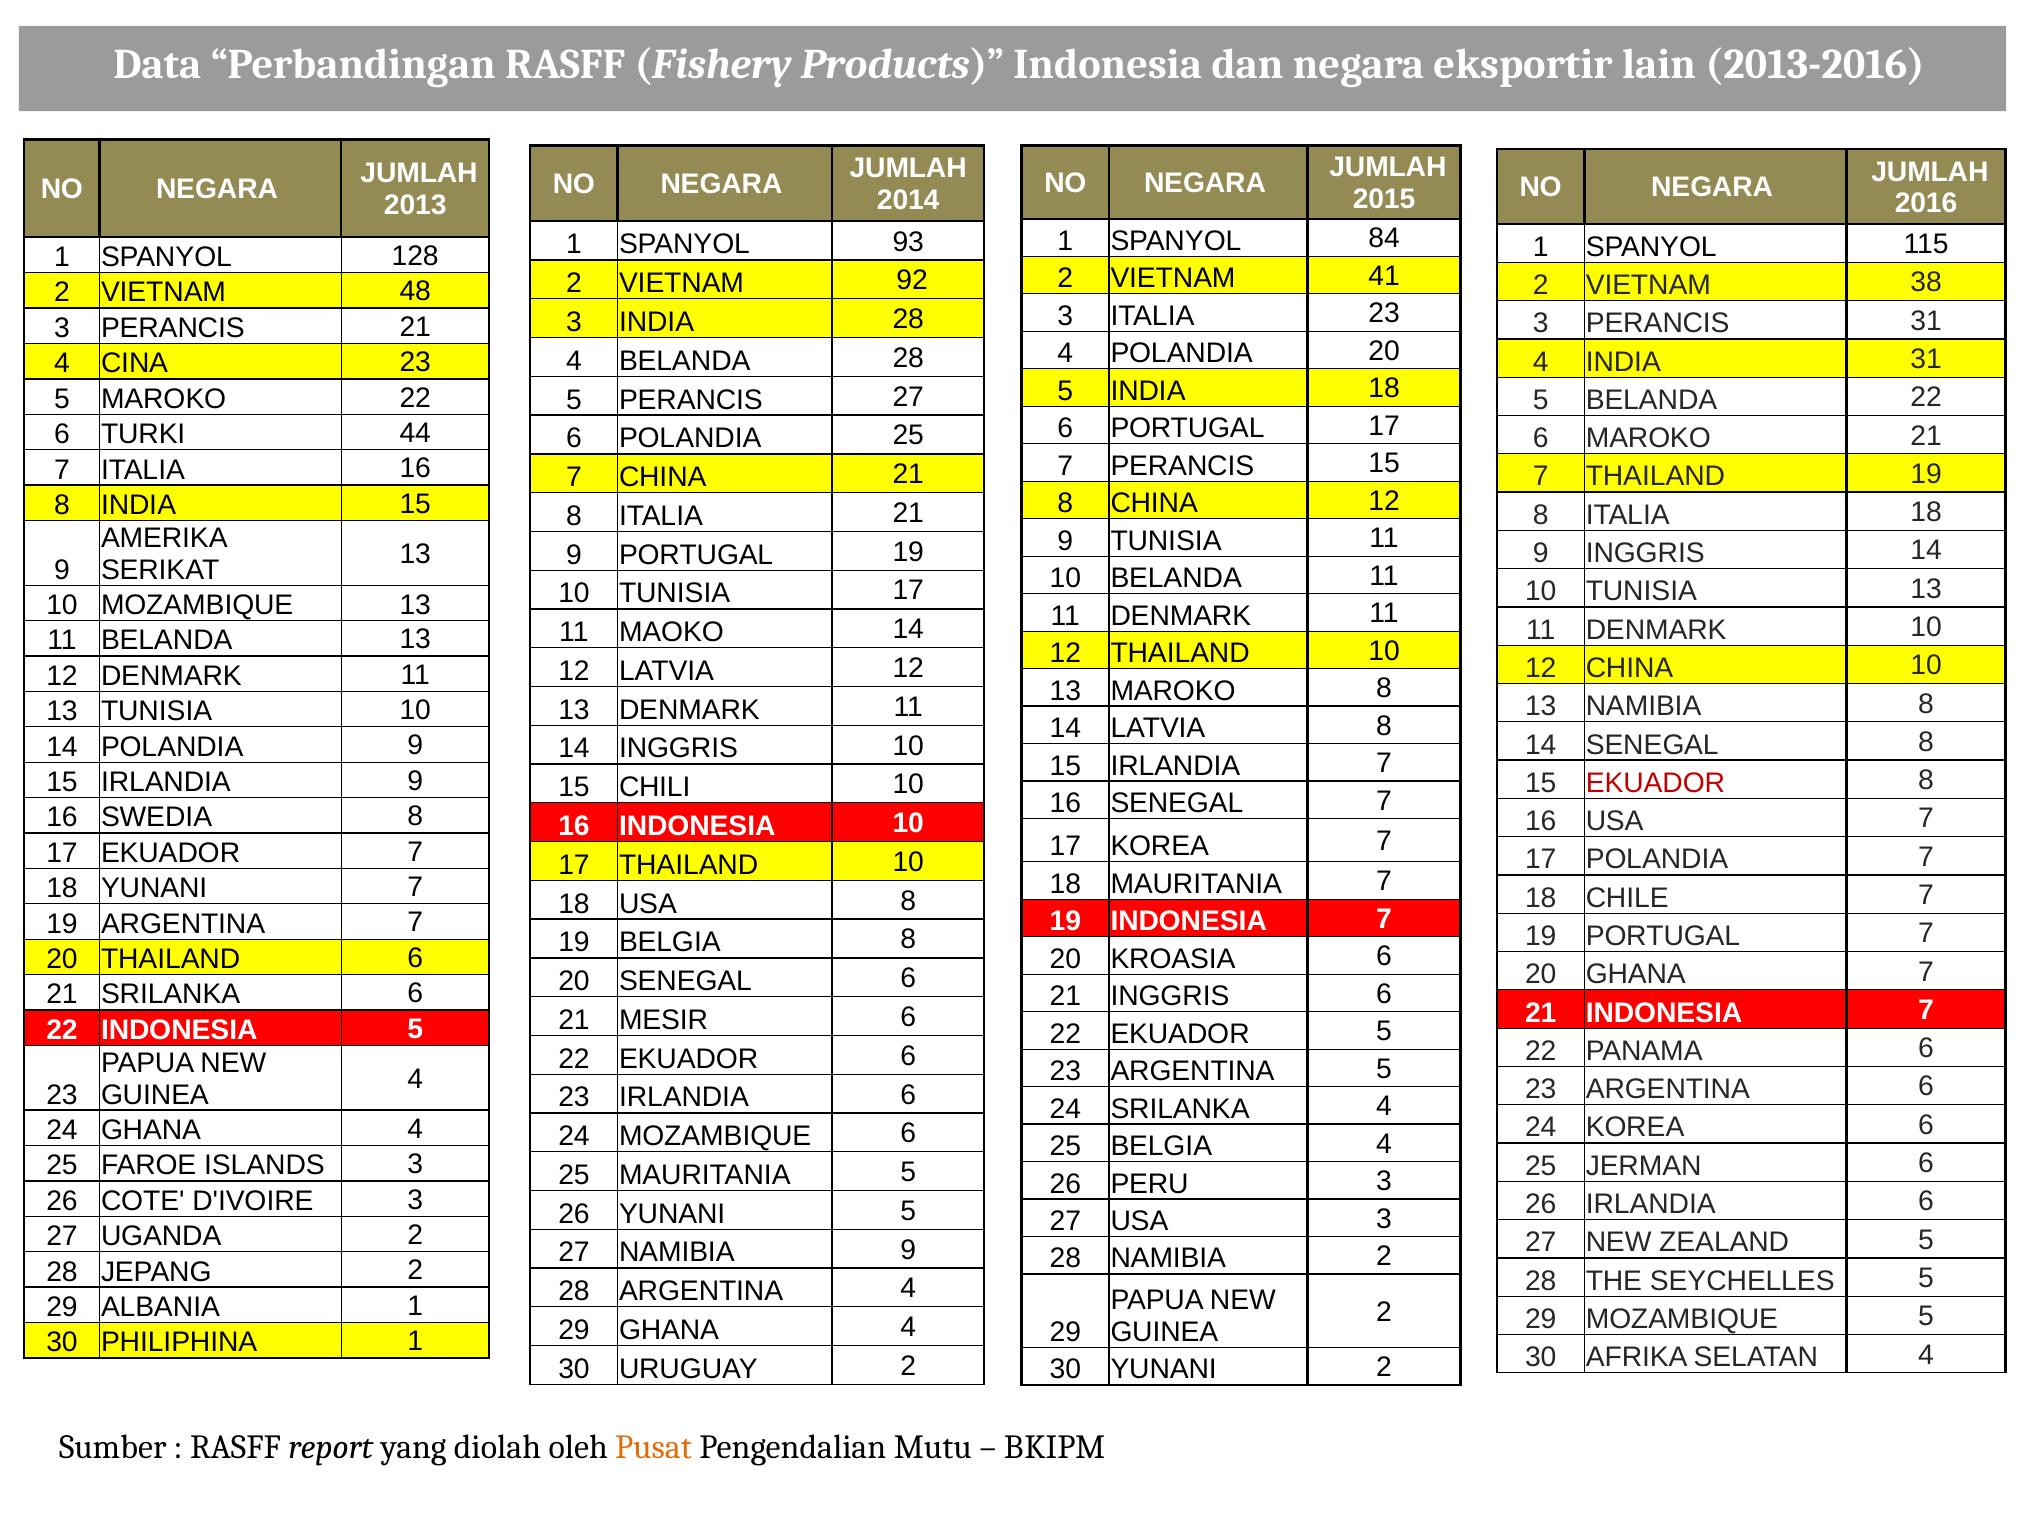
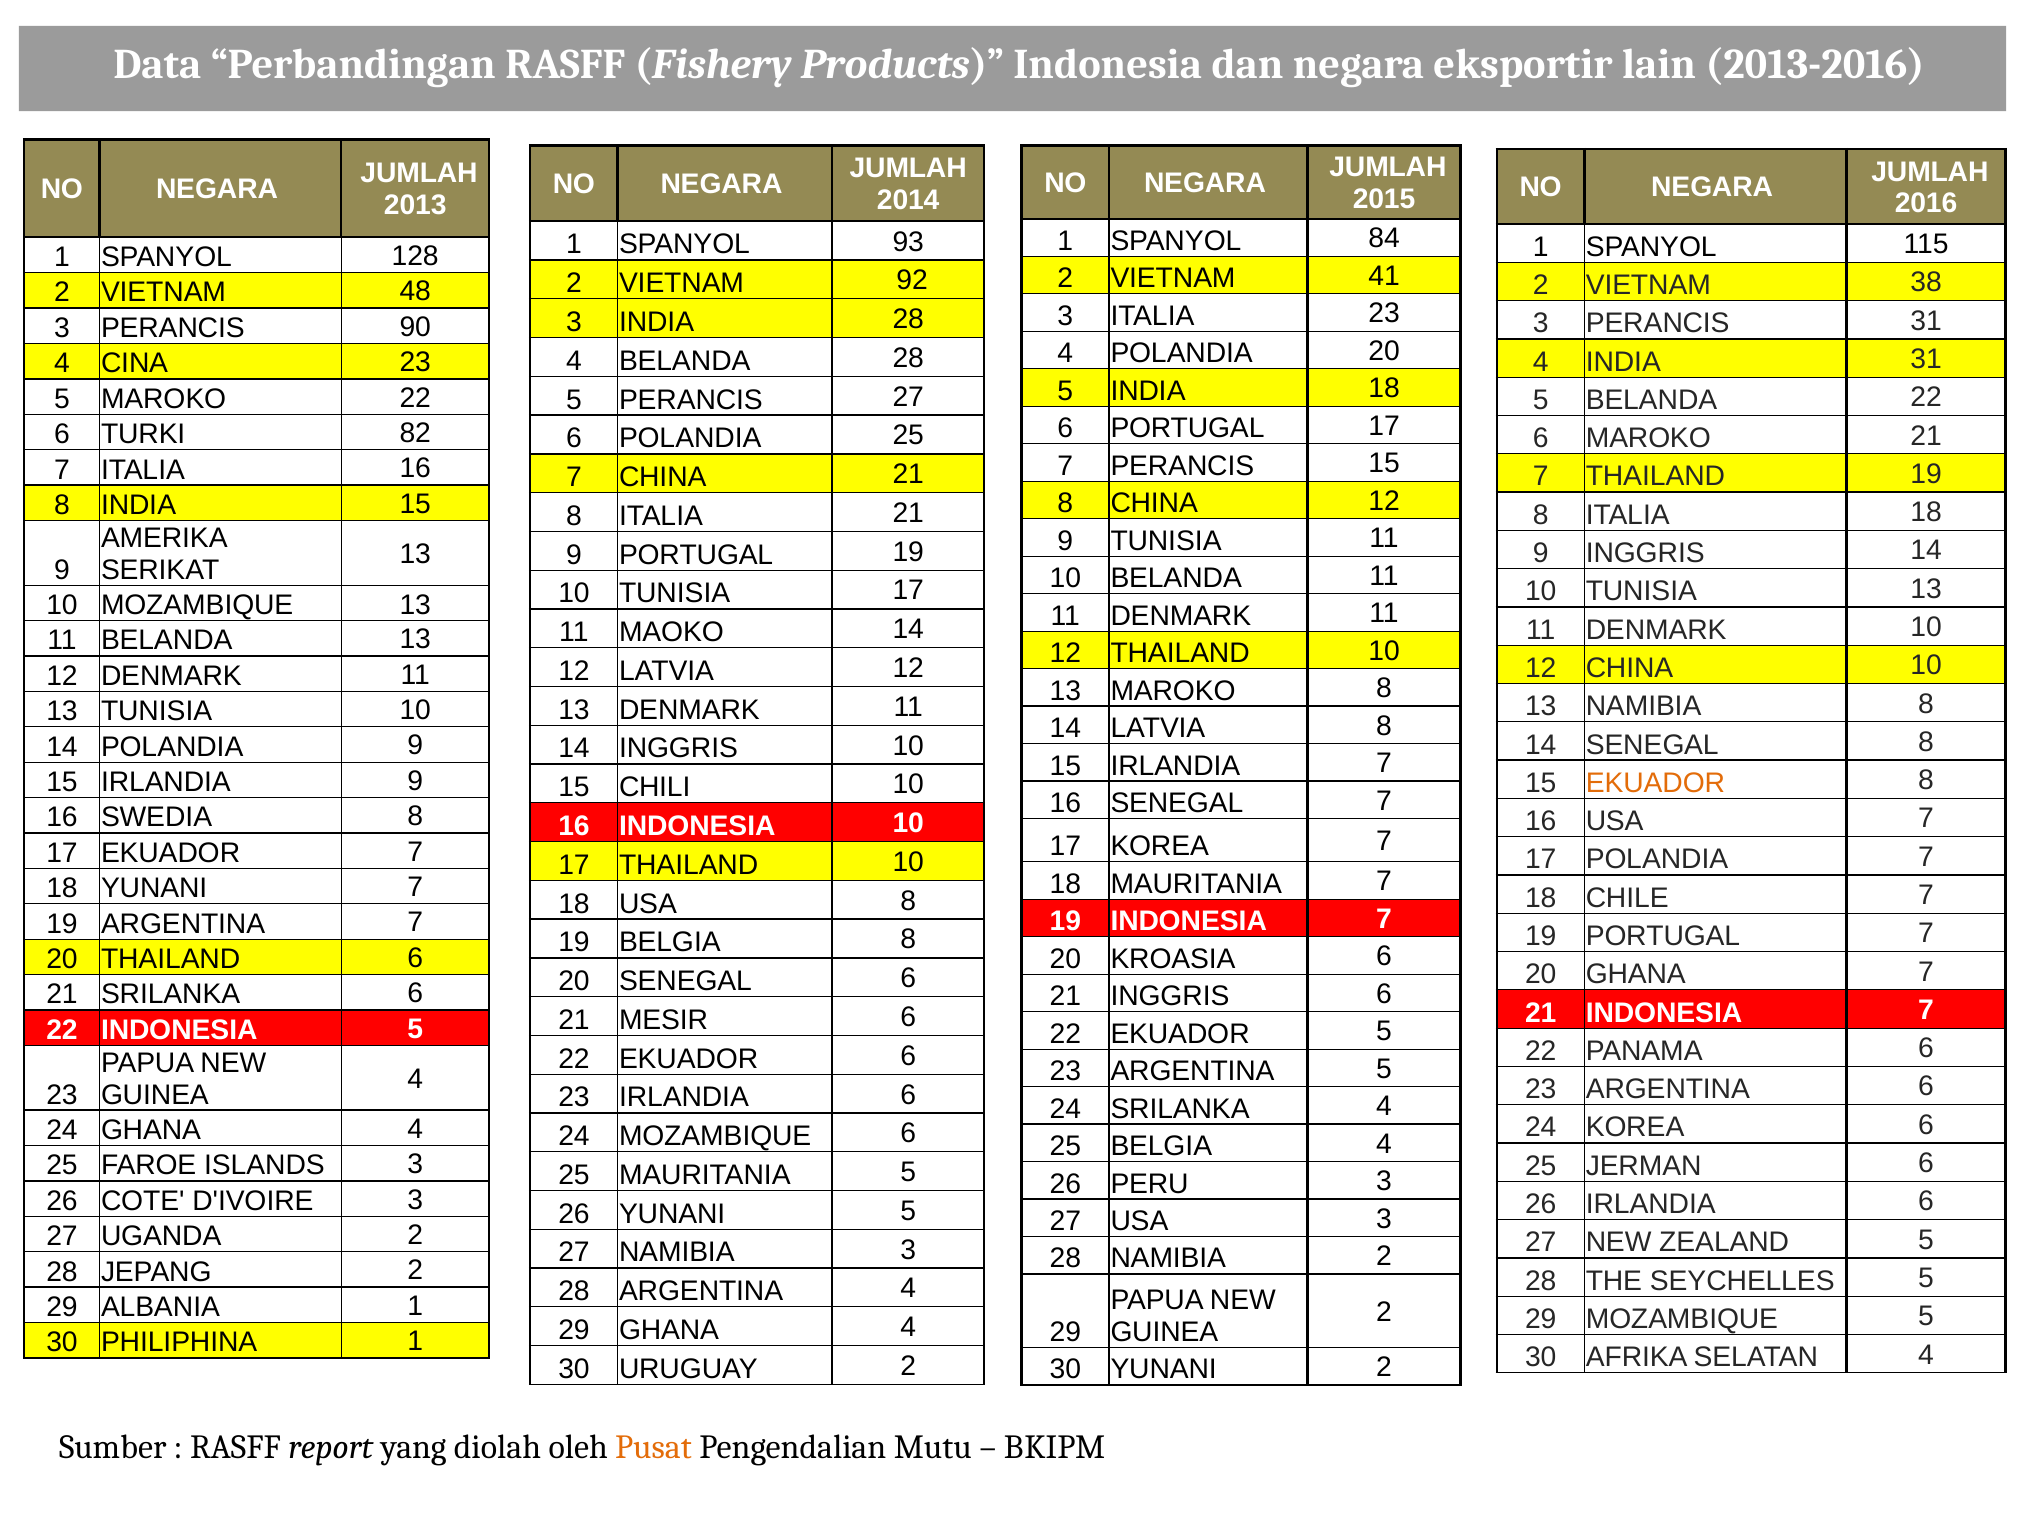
PERANCIS 21: 21 -> 90 (415, 327)
44: 44 -> 82 (415, 433)
EKUADOR colour: red -> orange (1655, 783)
NAMIBIA 9: 9 -> 3 (908, 1250)
